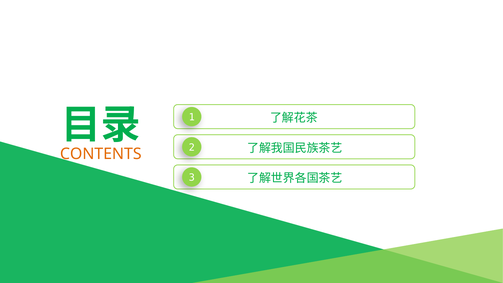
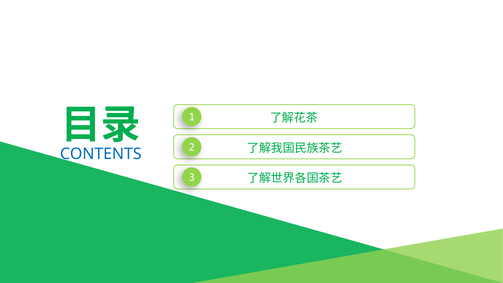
CONTENTS colour: orange -> blue (101, 154)
